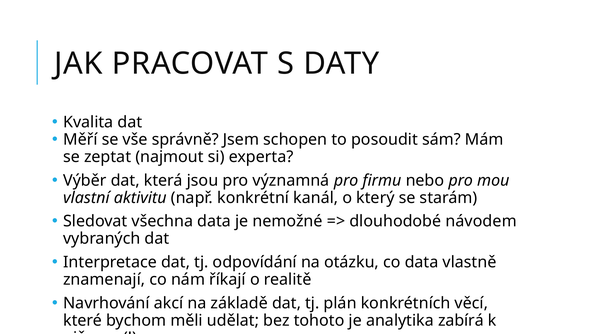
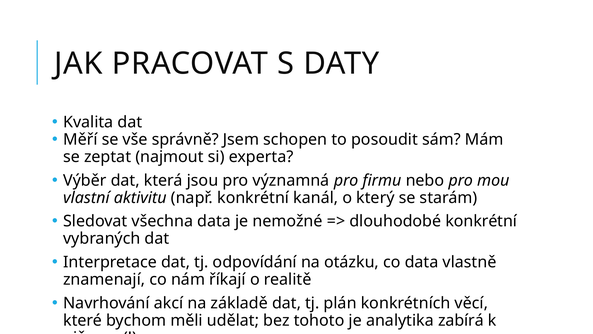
dlouhodobé návodem: návodem -> konkrétní (481, 221)
